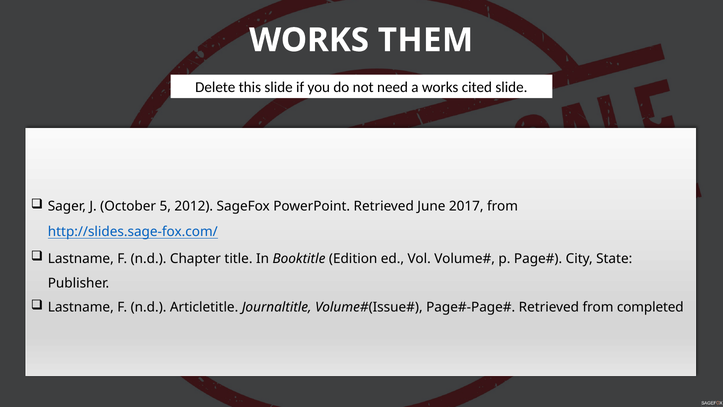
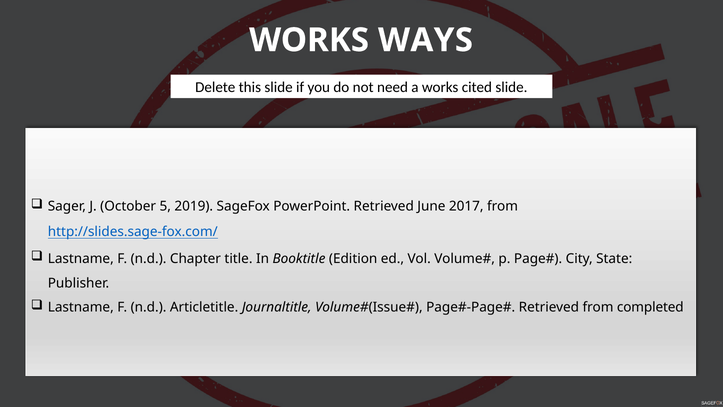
THEM: THEM -> WAYS (426, 40)
2012: 2012 -> 2019 (194, 206)
